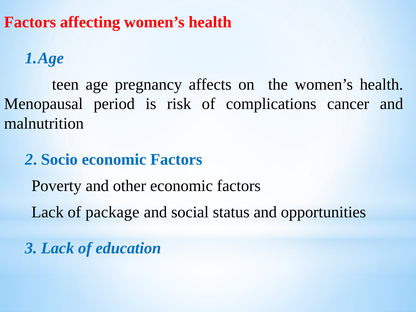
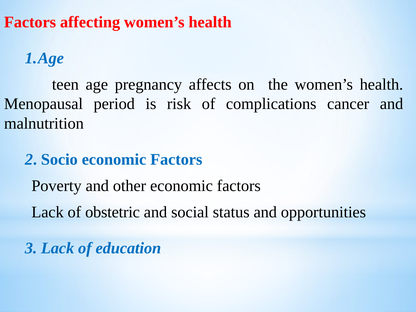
package: package -> obstetric (113, 212)
